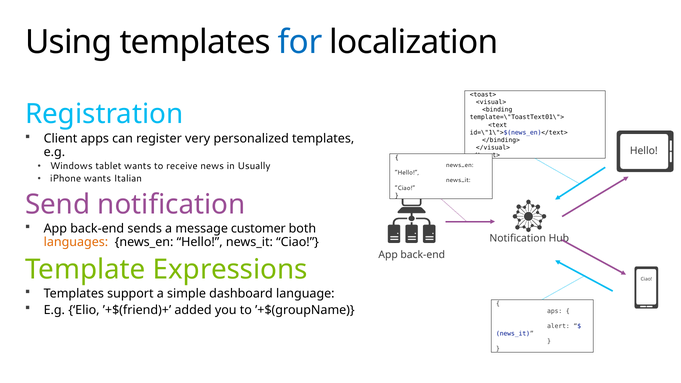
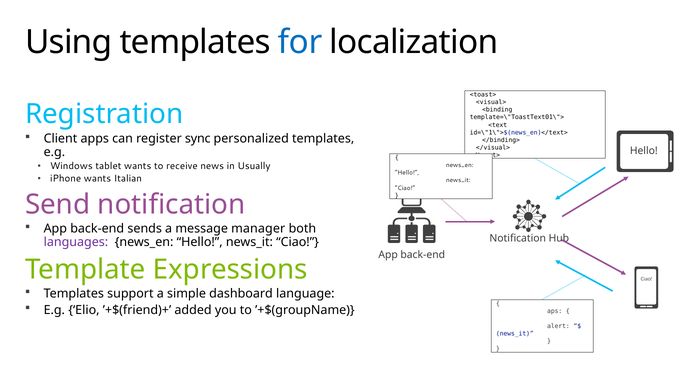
very: very -> sync (198, 139)
customer: customer -> manager (258, 229)
languages colour: orange -> purple (76, 242)
